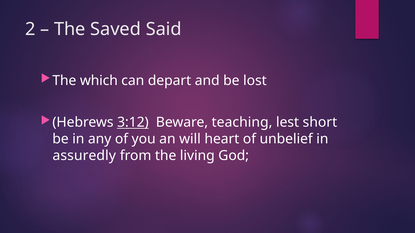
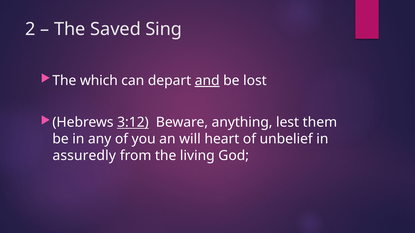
Said: Said -> Sing (164, 29)
and underline: none -> present (207, 81)
teaching: teaching -> anything (242, 123)
short: short -> them (320, 123)
